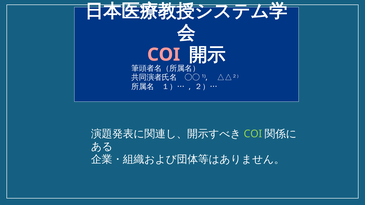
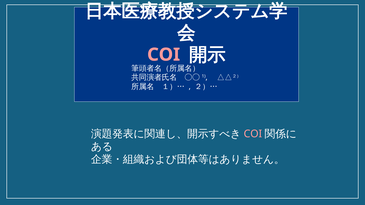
COI colour: light green -> pink (253, 134)
